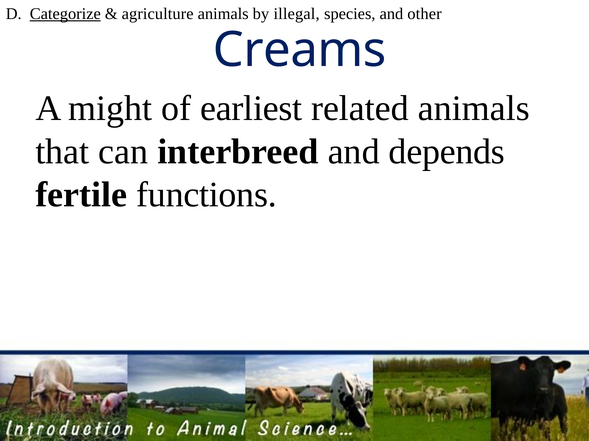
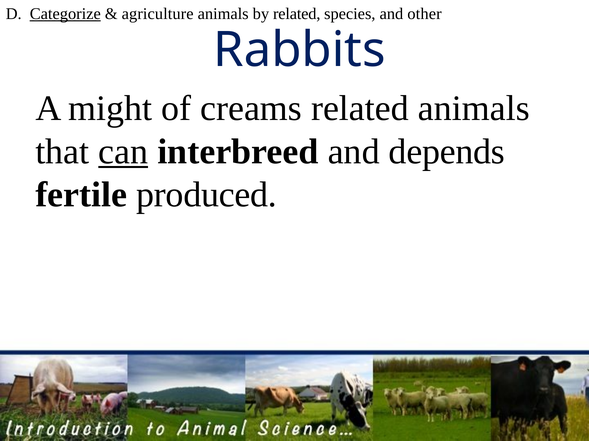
by illegal: illegal -> related (297, 14)
Creams: Creams -> Rabbits (299, 50)
earliest: earliest -> creams (251, 109)
can underline: none -> present (123, 152)
functions: functions -> produced (207, 195)
